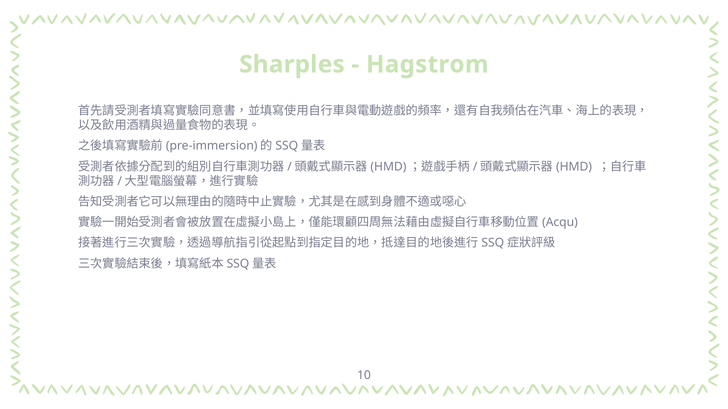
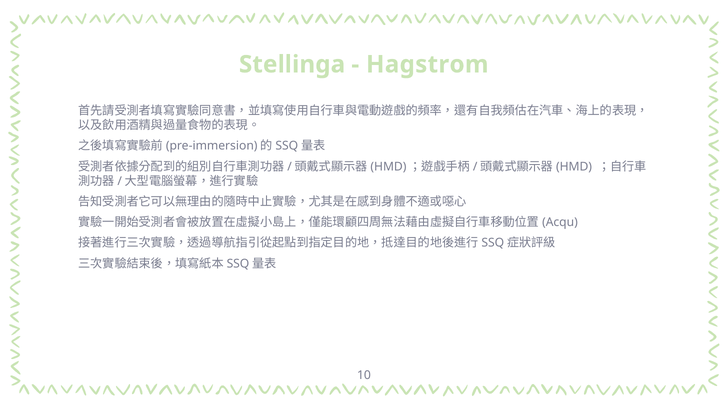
Sharples: Sharples -> Stellinga (292, 65)
